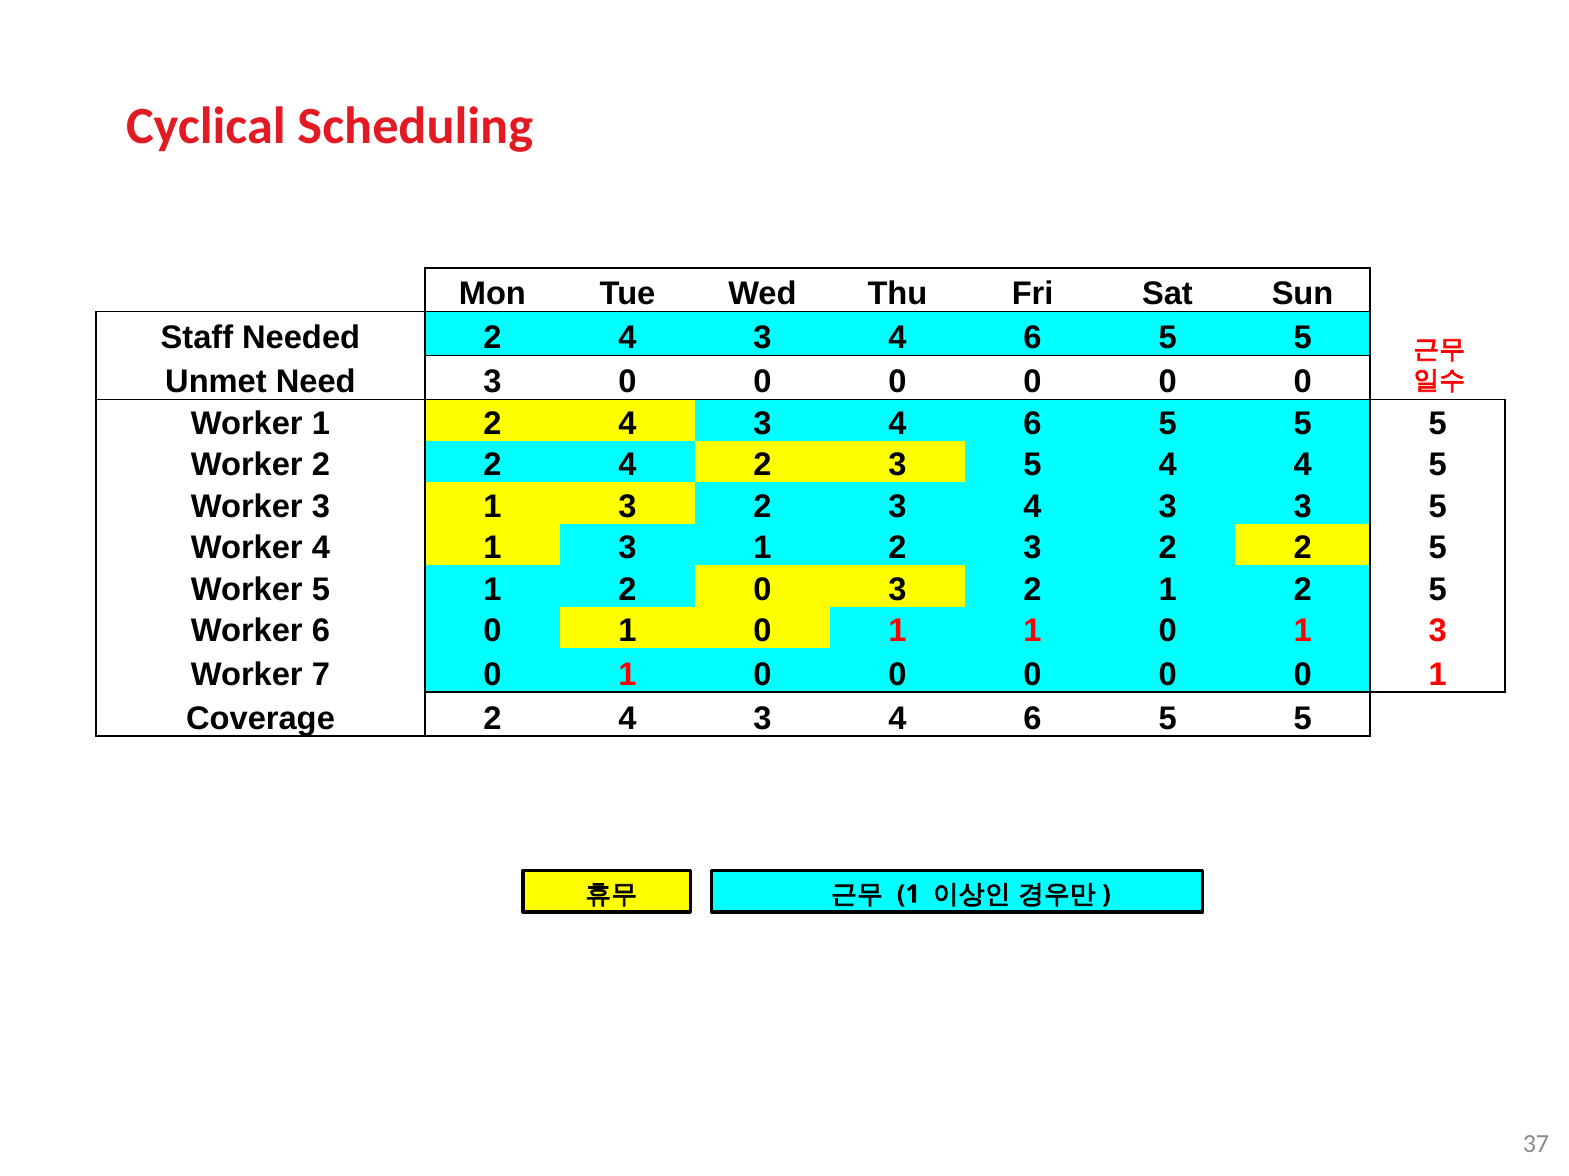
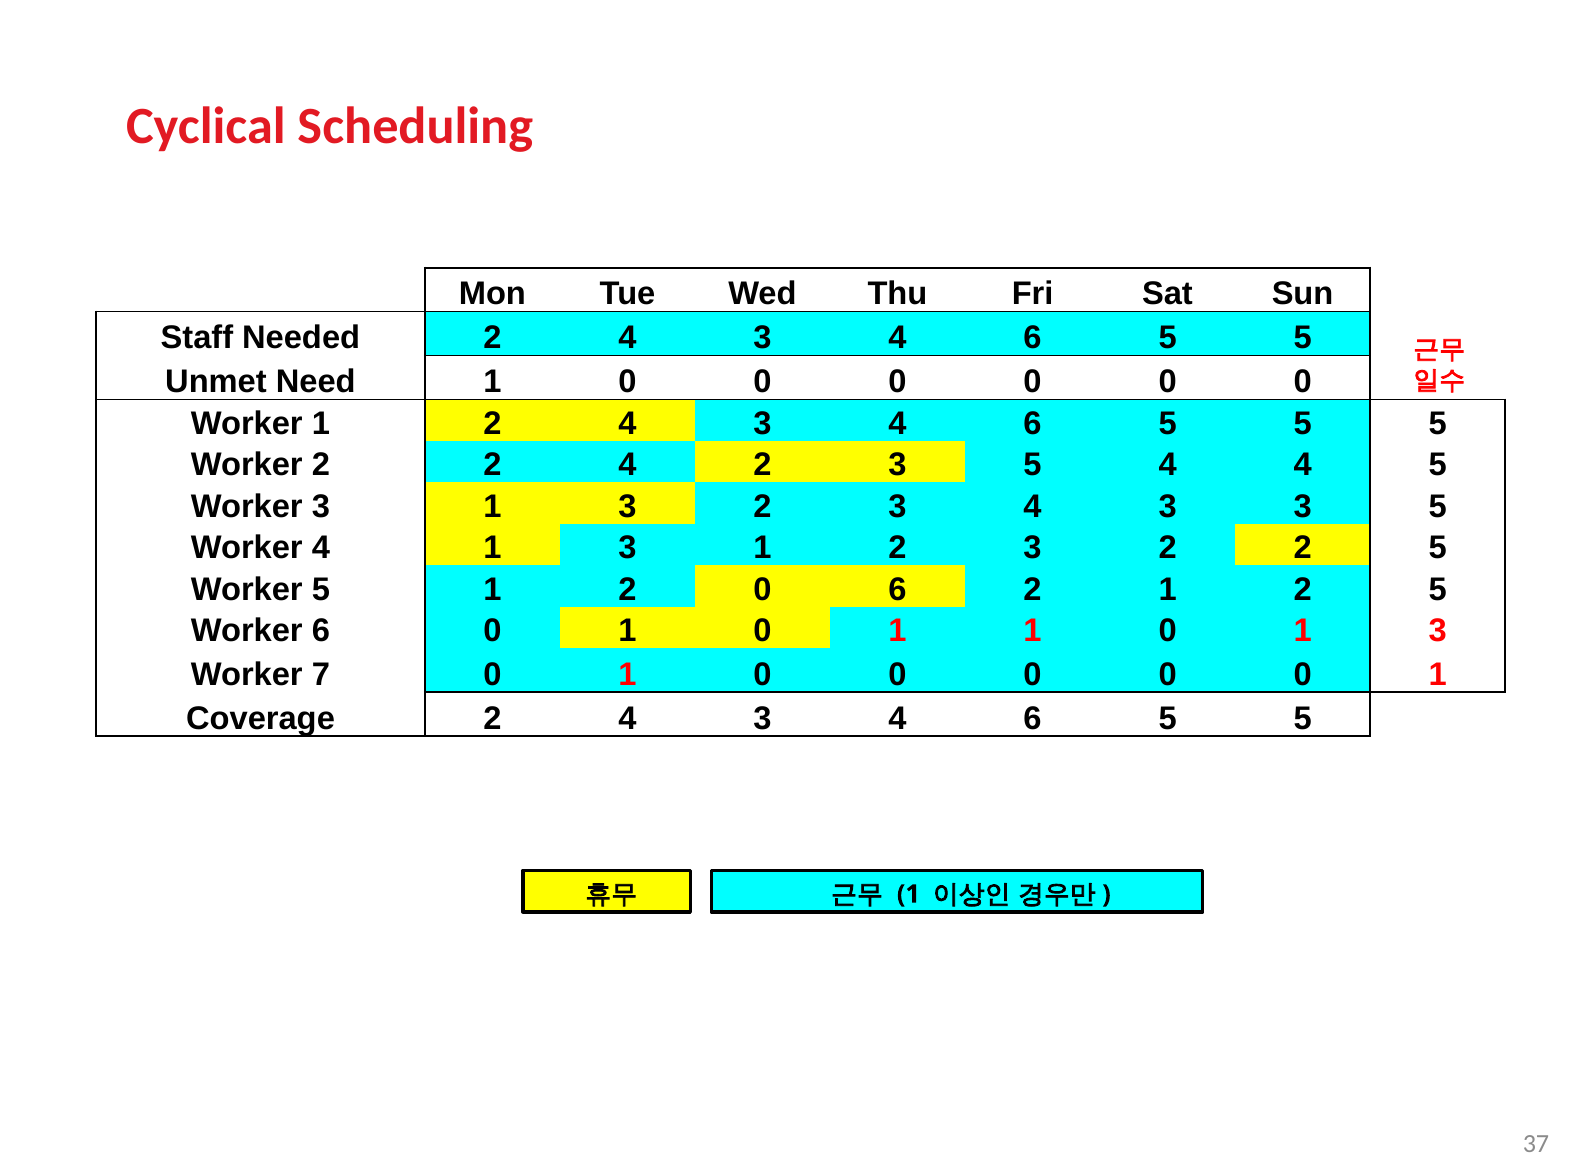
Need 3: 3 -> 1 (492, 382)
0 3: 3 -> 6 (898, 590)
